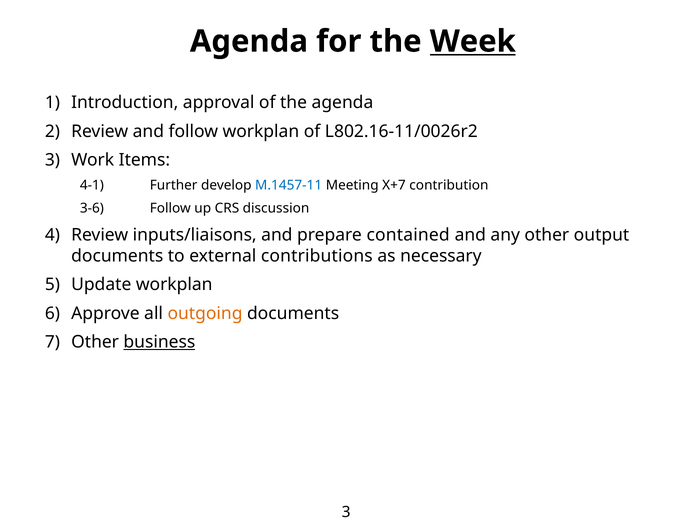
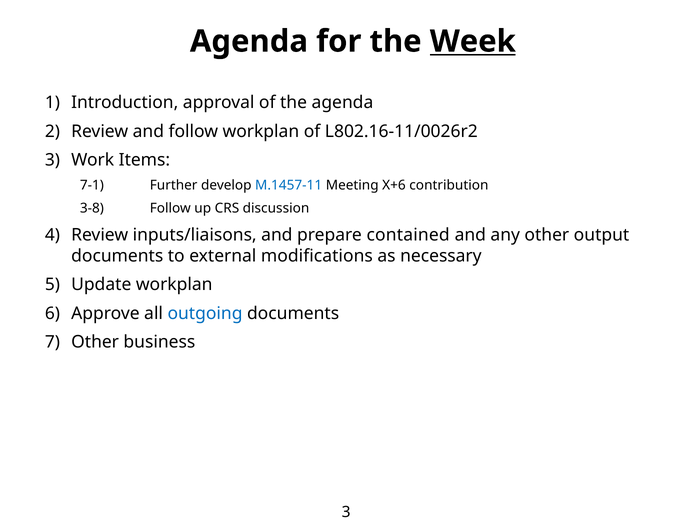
4-1: 4-1 -> 7-1 (92, 185)
X+7: X+7 -> X+6 (394, 185)
3-6: 3-6 -> 3-8 (92, 208)
contributions: contributions -> modifications (317, 256)
outgoing colour: orange -> blue (205, 313)
business underline: present -> none (159, 342)
